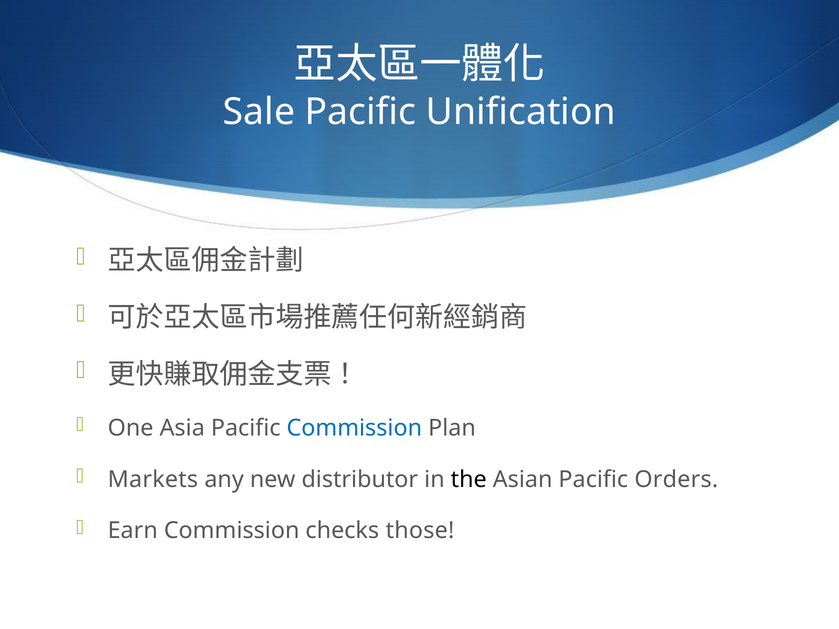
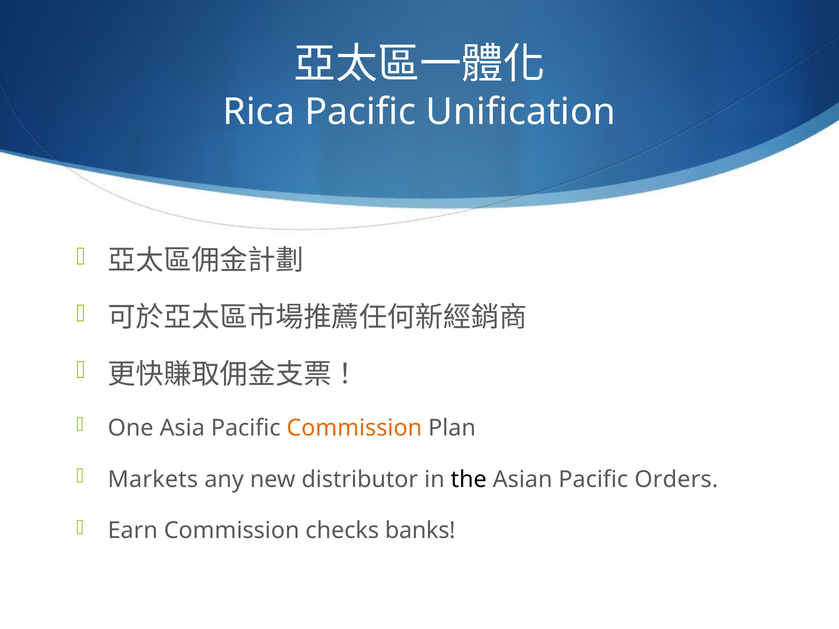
Sale: Sale -> Rica (259, 112)
Commission colour: blue -> orange (354, 428)
those: those -> banks (420, 531)
